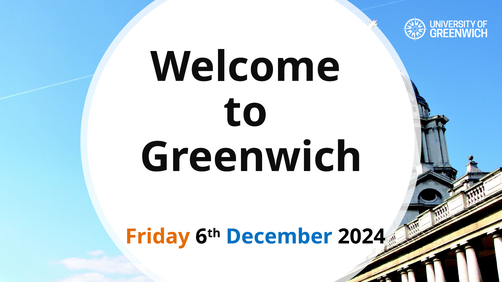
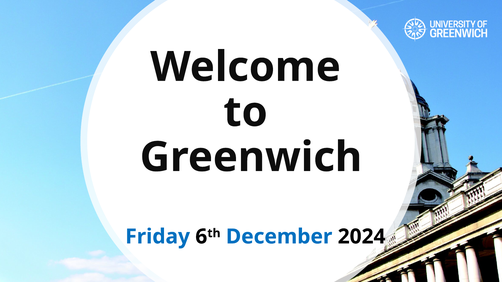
Friday colour: orange -> blue (158, 237)
